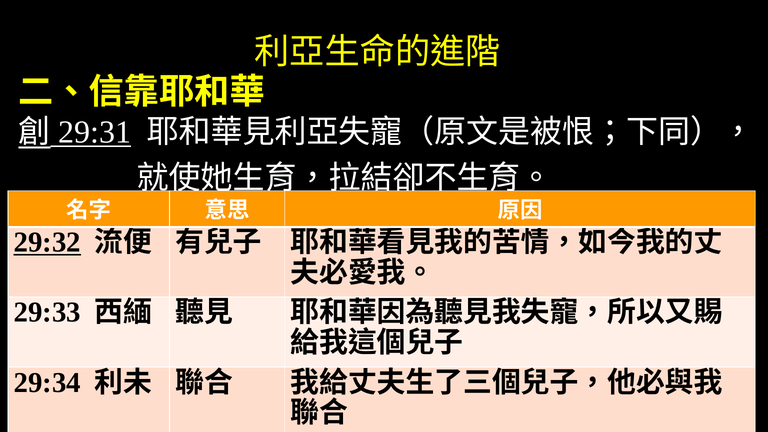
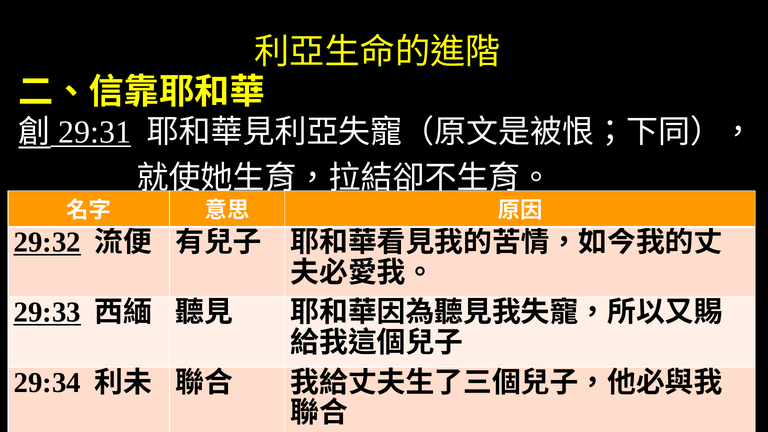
29:33 underline: none -> present (47, 312)
